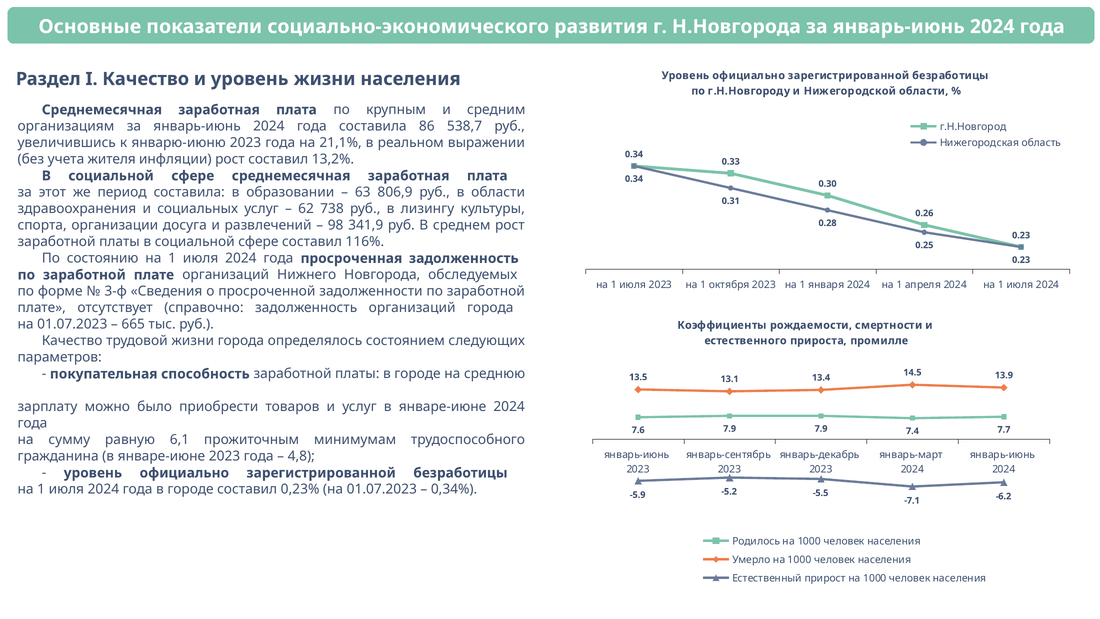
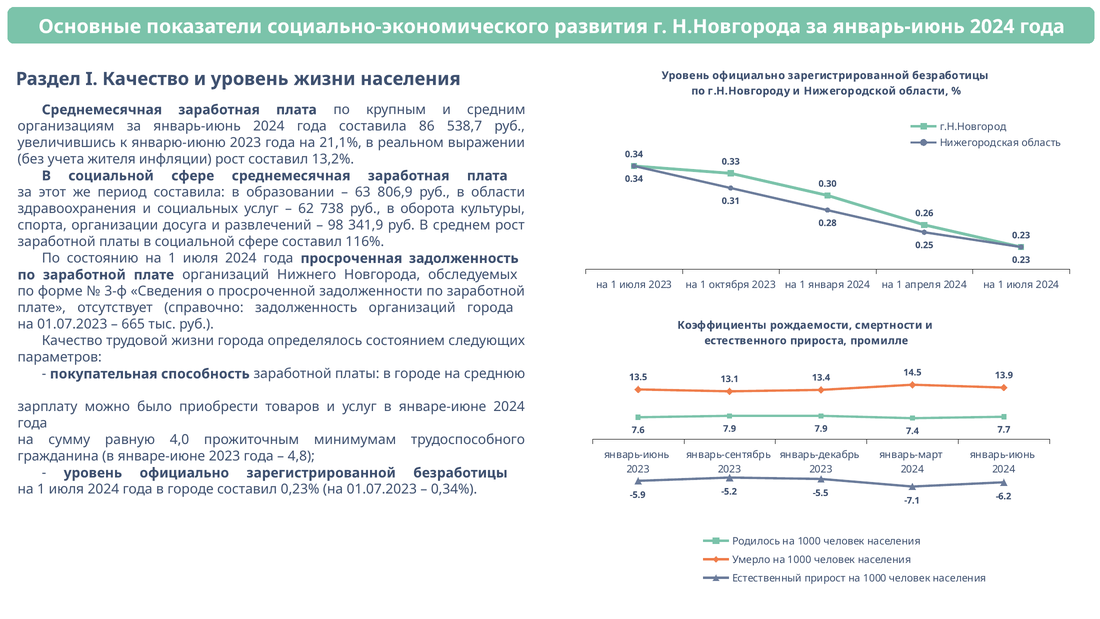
лизингу: лизингу -> оборота (428, 209)
6,1: 6,1 -> 4,0 (179, 440)
